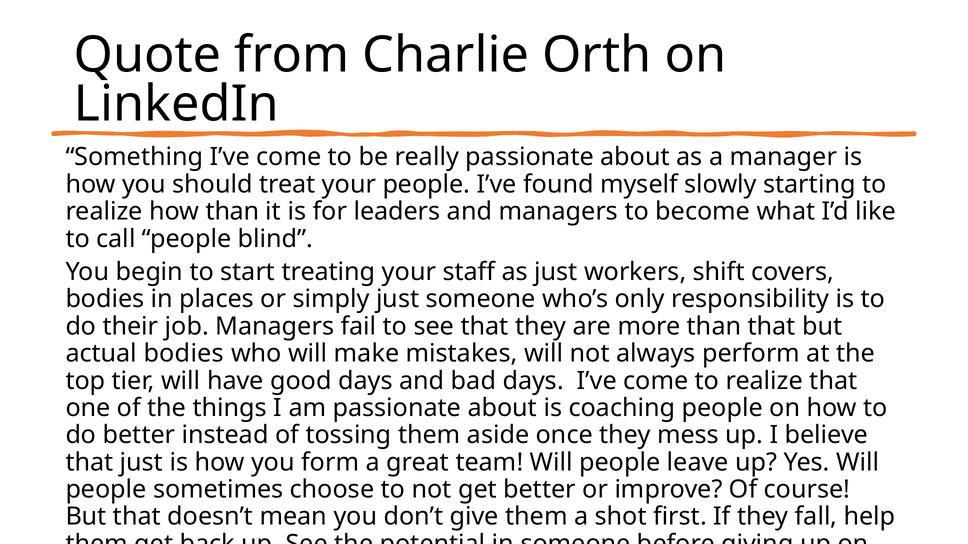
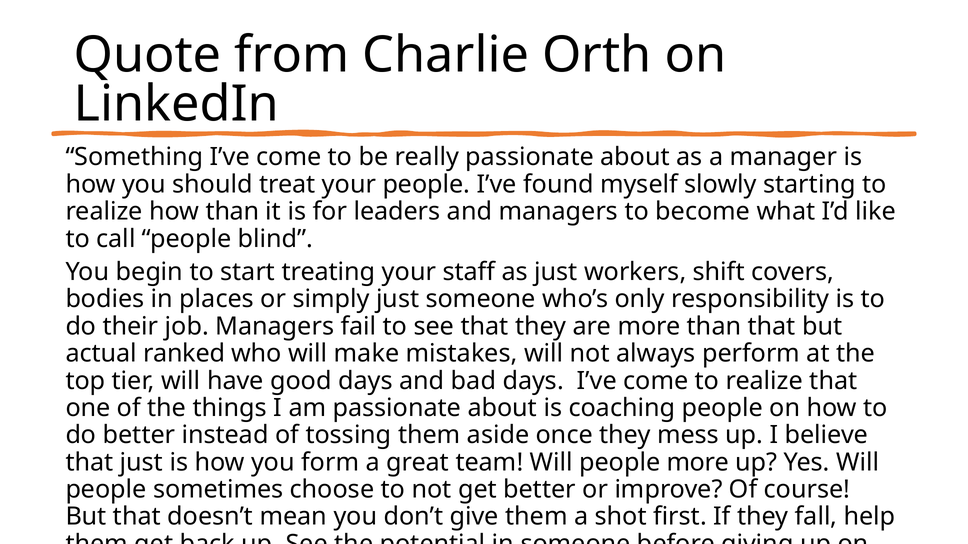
actual bodies: bodies -> ranked (184, 354)
people leave: leave -> more (698, 463)
